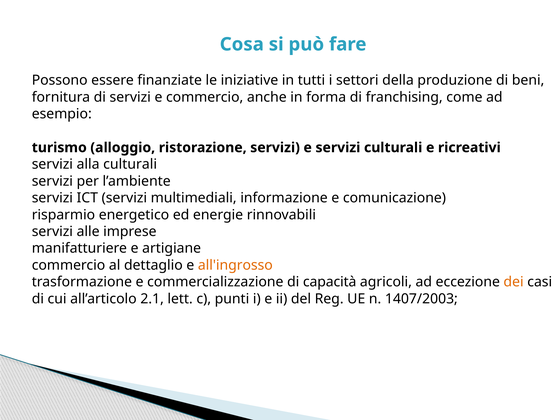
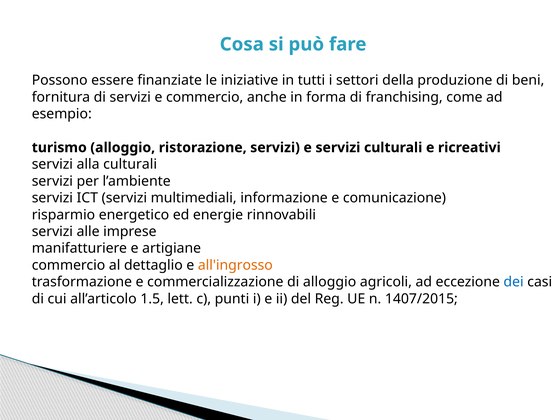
di capacità: capacità -> alloggio (330, 282)
dei colour: orange -> blue (514, 282)
2.1: 2.1 -> 1.5 (152, 299)
1407/2003: 1407/2003 -> 1407/2015 (421, 299)
